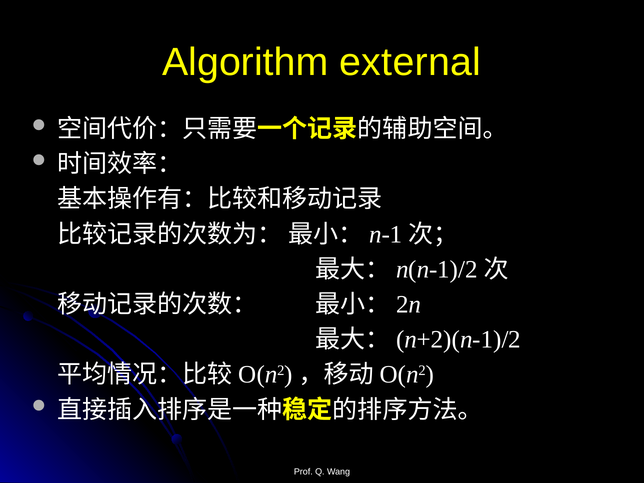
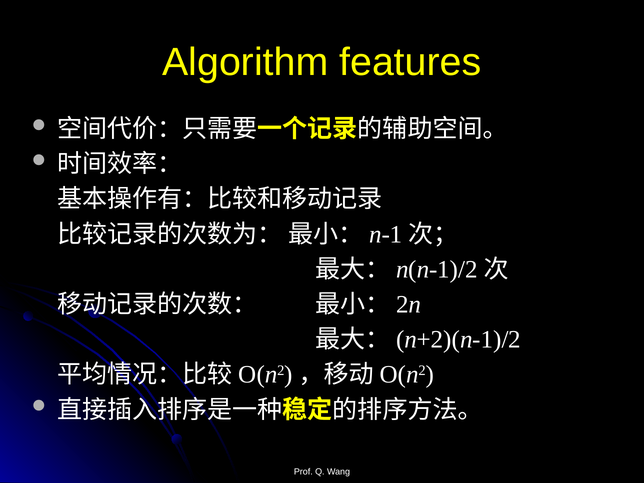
external: external -> features (410, 62)
